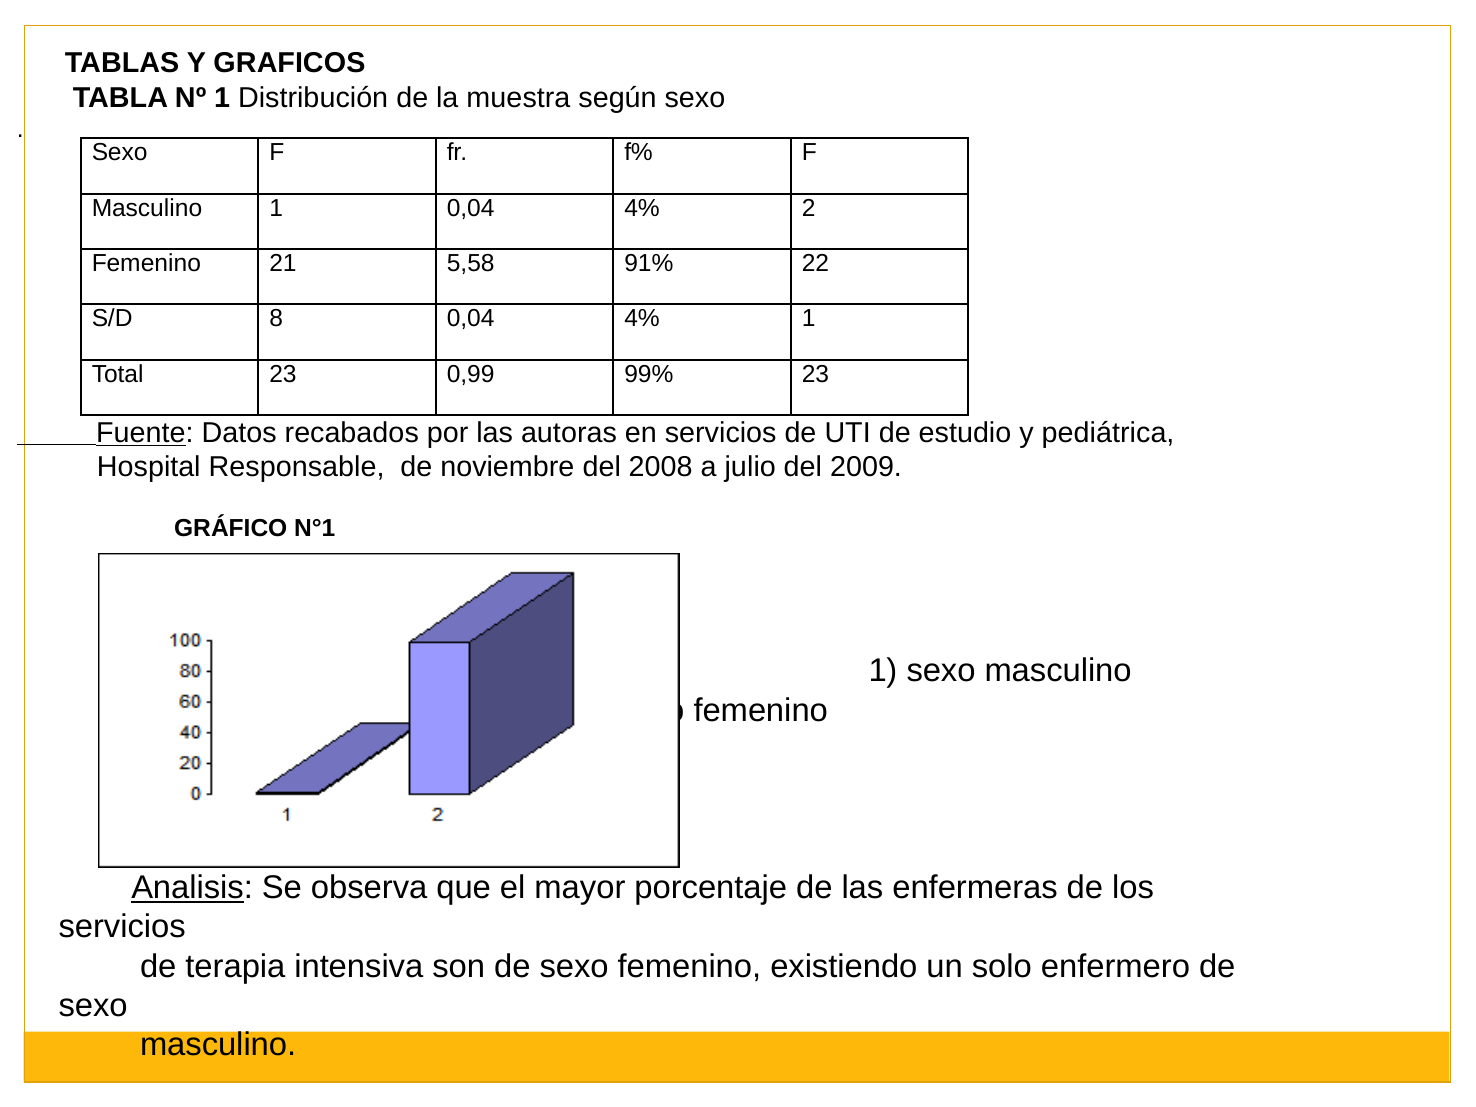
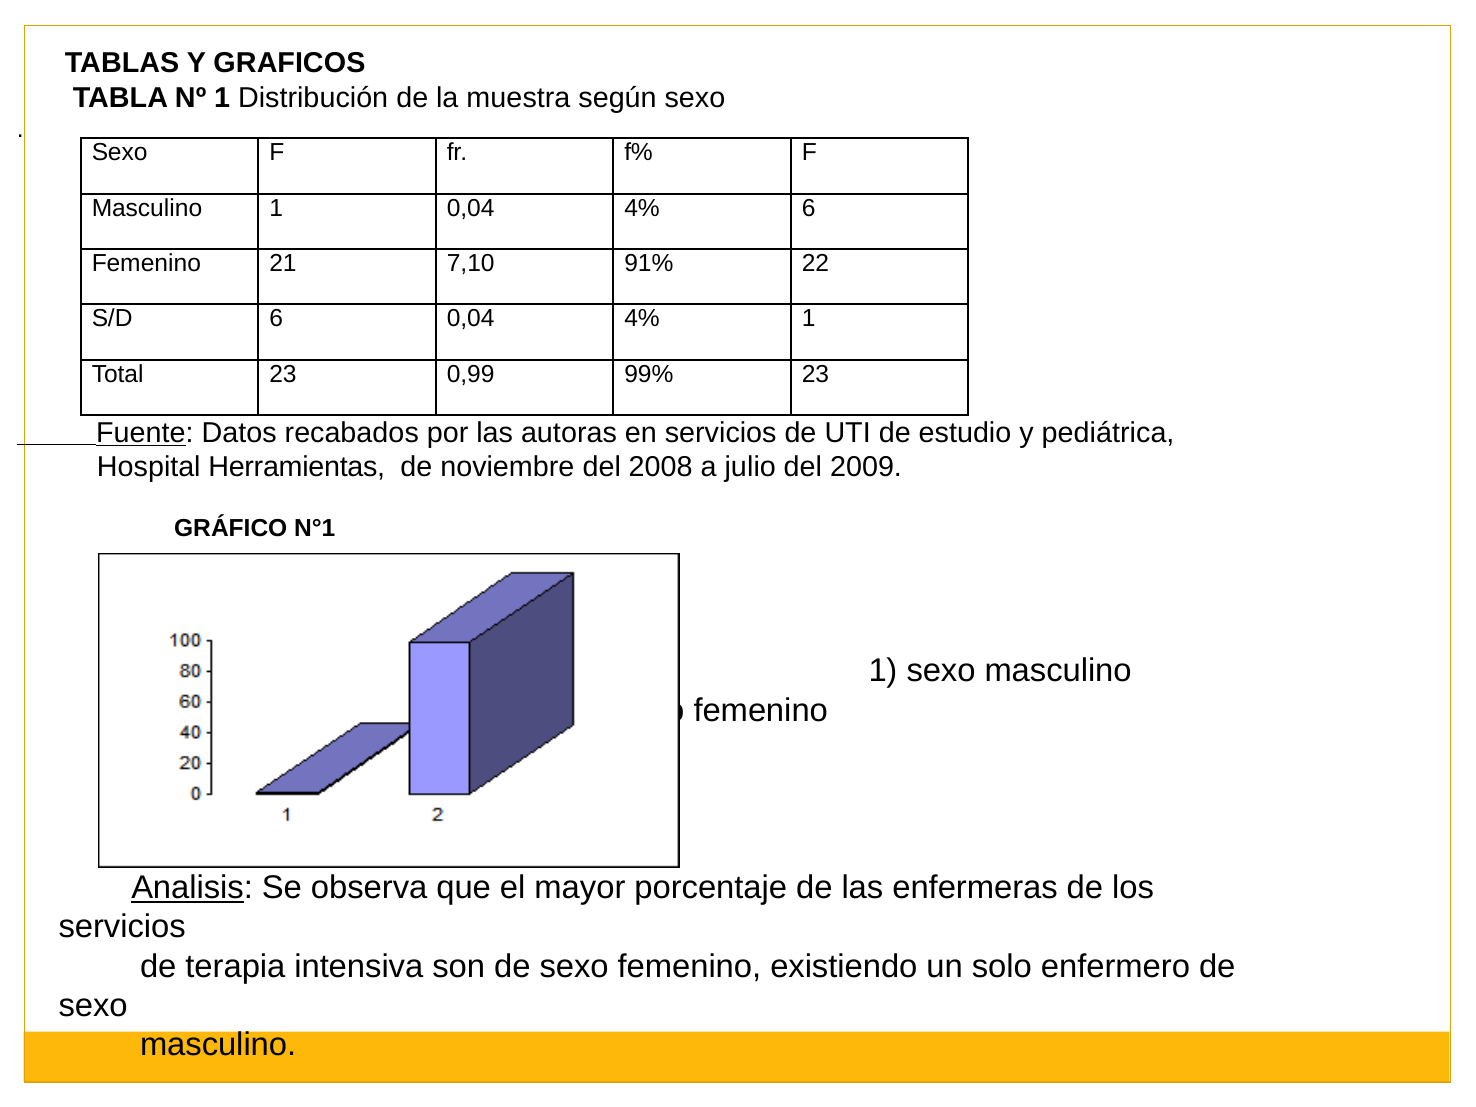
4% 2: 2 -> 6 (809, 208)
5,58: 5,58 -> 7,10 (471, 263)
S/D 8: 8 -> 6 (276, 319)
Responsable: Responsable -> Herramientas (297, 467)
